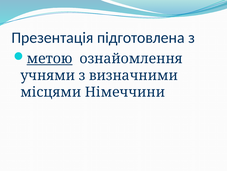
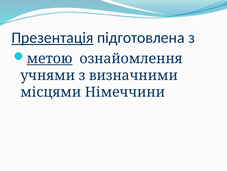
Презентація underline: none -> present (52, 37)
